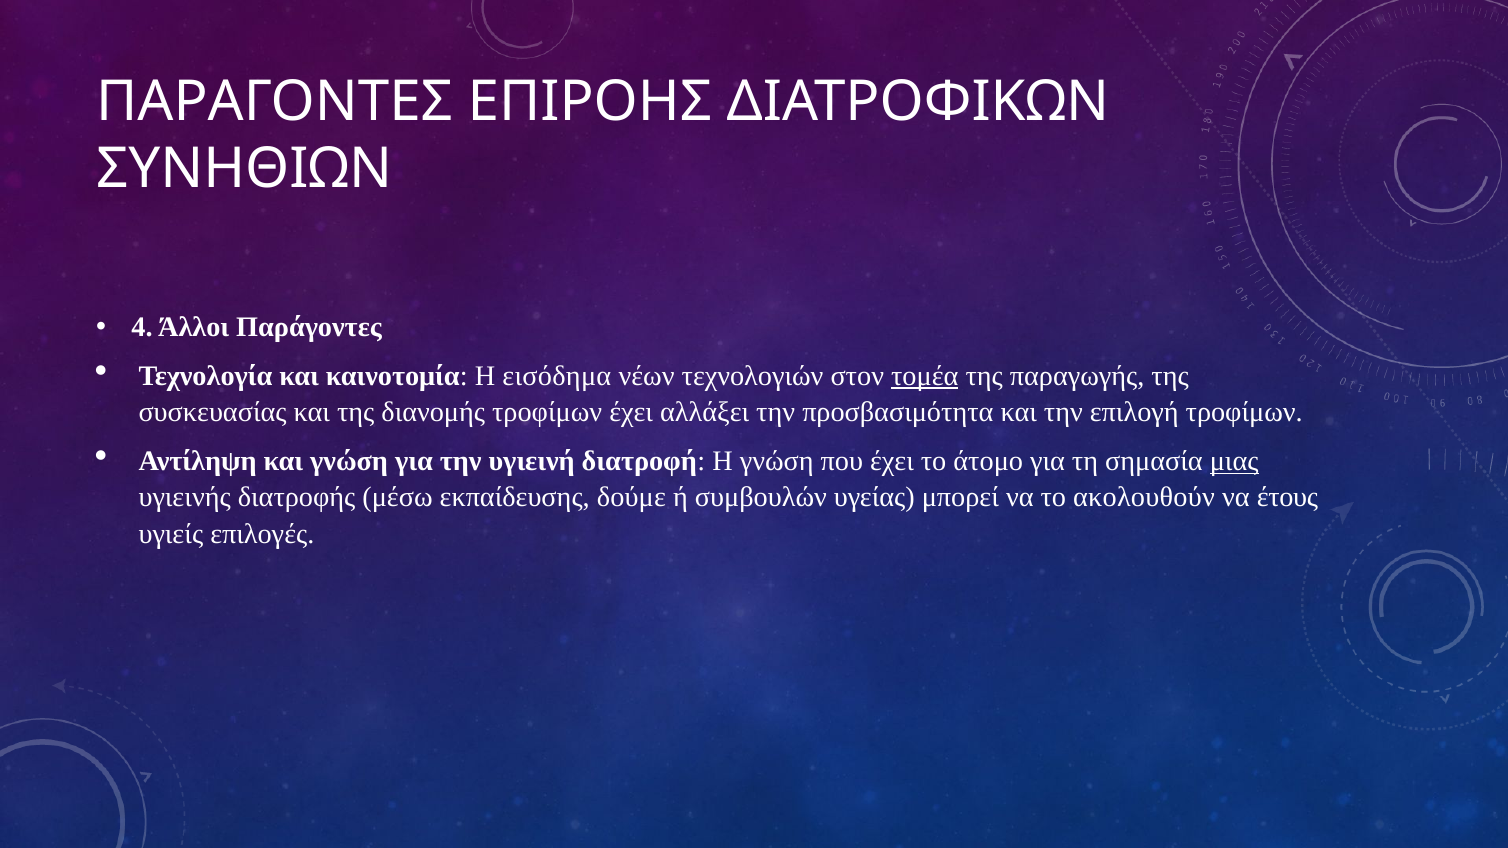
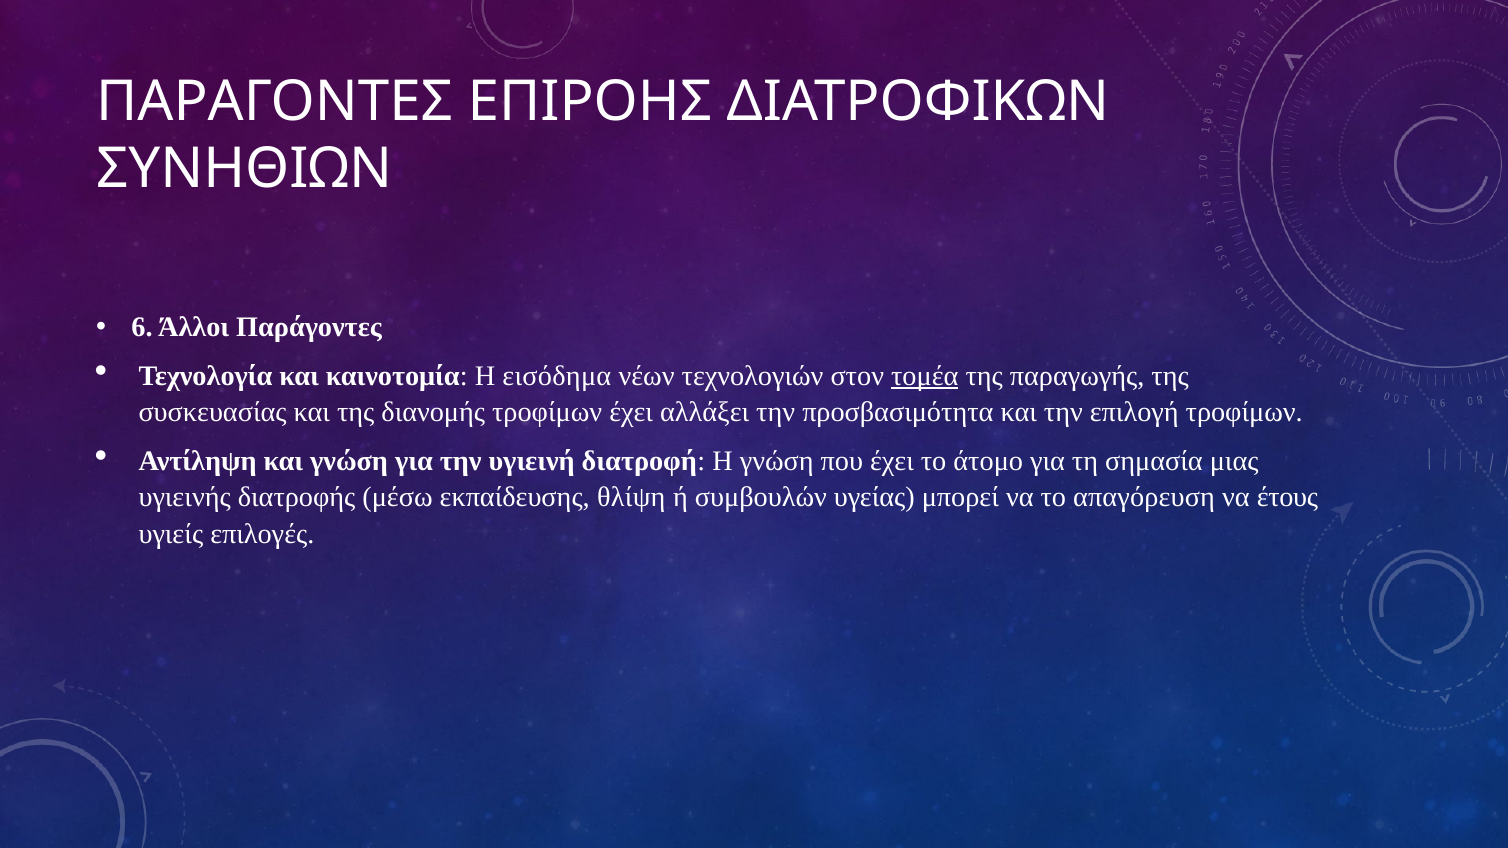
4: 4 -> 6 (142, 327)
μιας underline: present -> none (1234, 461)
δούμε: δούμε -> θλίψη (631, 498)
ακολουθούν: ακολουθούν -> απαγόρευση (1144, 498)
